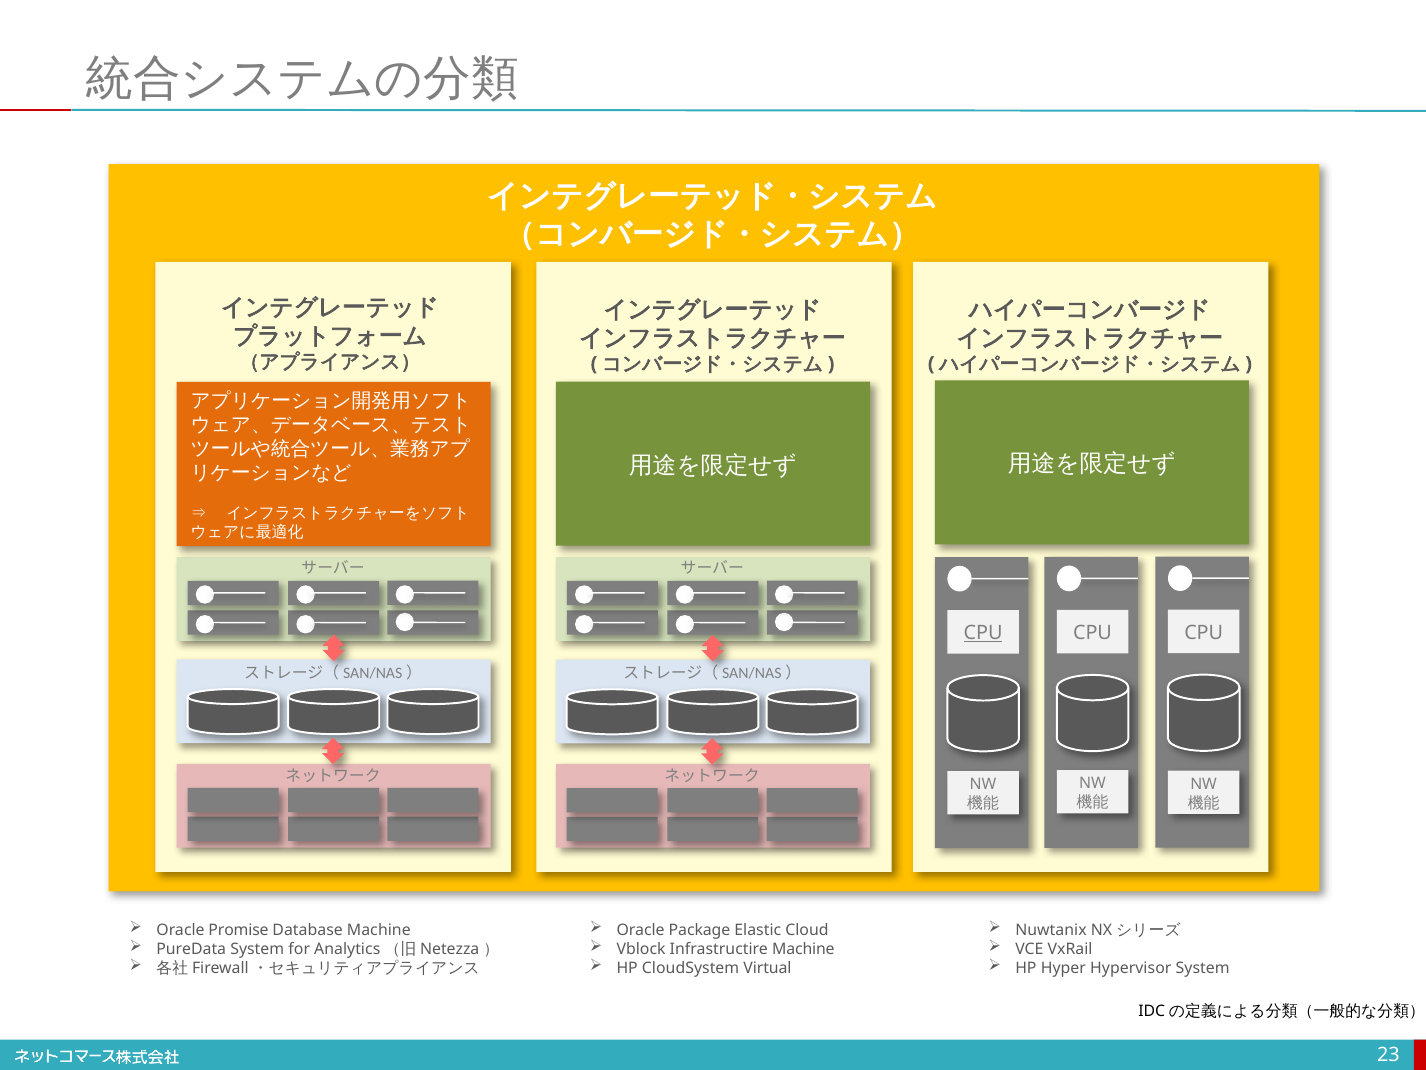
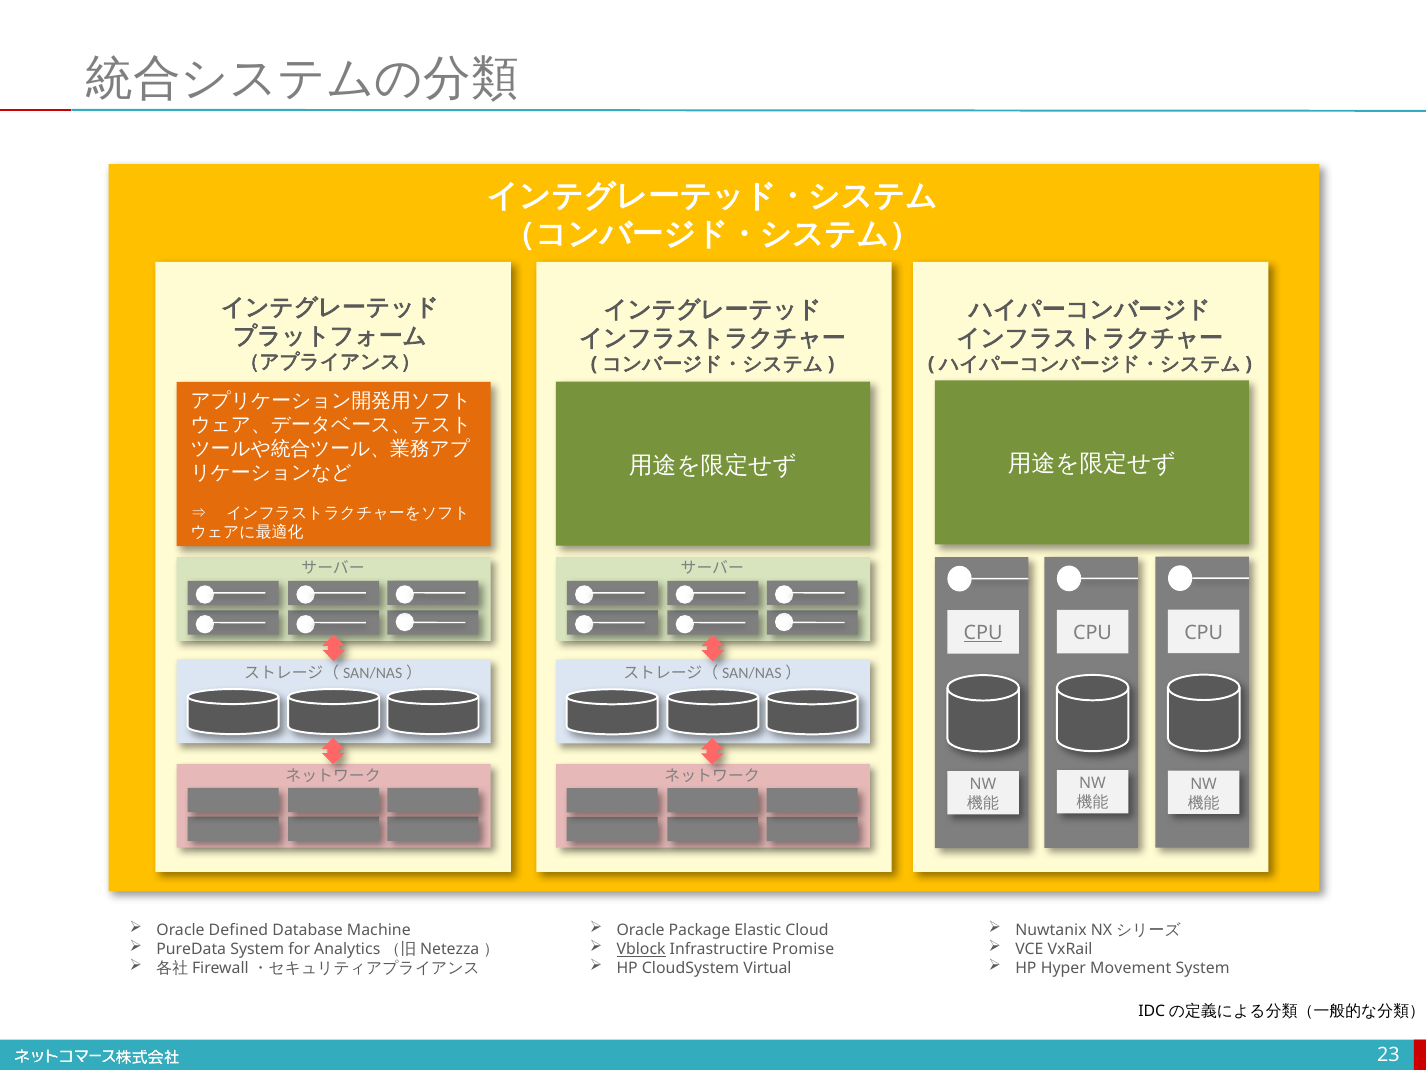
Promise: Promise -> Defined (238, 930)
Vblock underline: none -> present (641, 949)
Infrastructire Machine: Machine -> Promise (803, 949)
Hypervisor: Hypervisor -> Movement (1131, 968)
